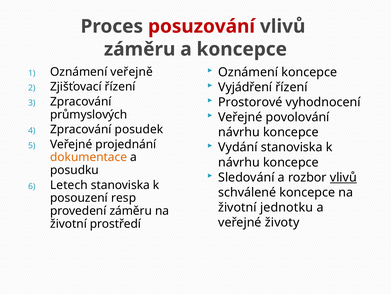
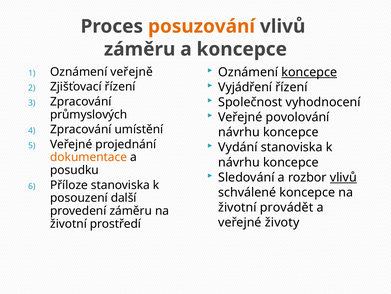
posuzování colour: red -> orange (202, 26)
koncepce underline: none -> present (309, 72)
Prostorové: Prostorové -> Společnost (250, 102)
posudek: posudek -> umístění (139, 129)
Letech: Letech -> Příloze (69, 185)
resp: resp -> další (124, 198)
jednotku: jednotku -> provádět (287, 207)
